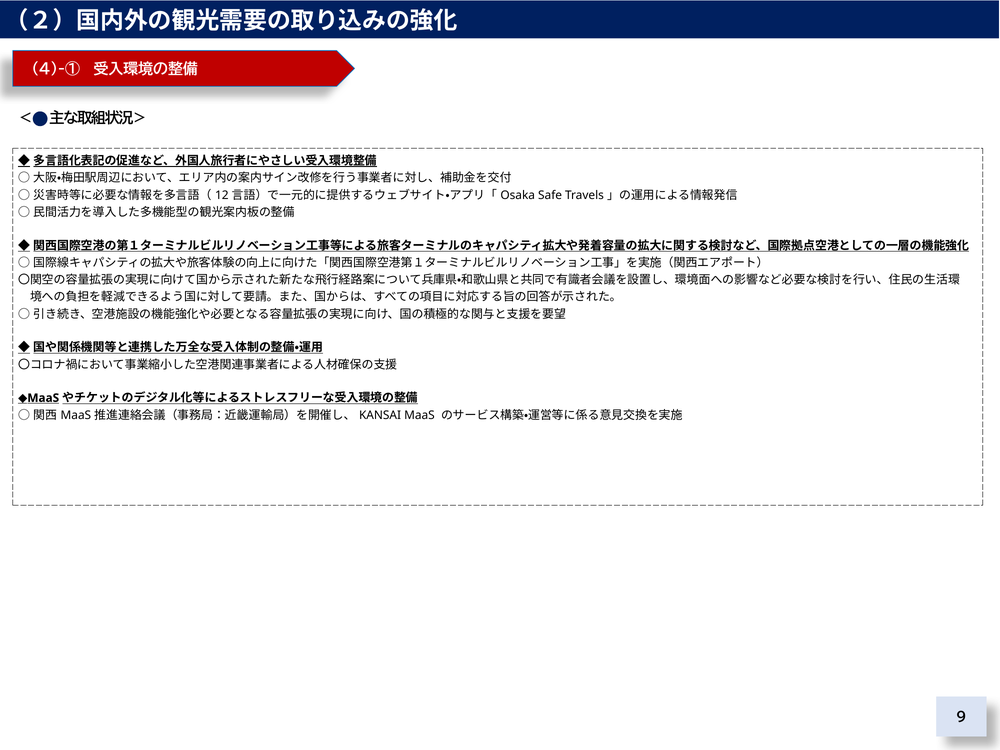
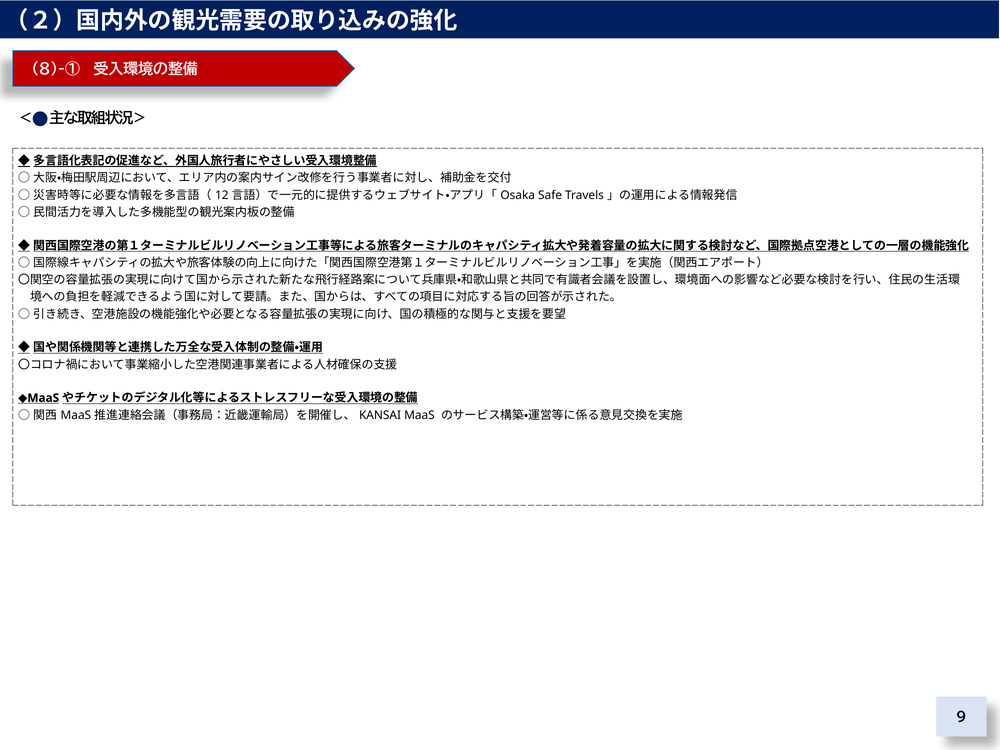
4)-①: 4)-① -> 8)-① (56, 69)
